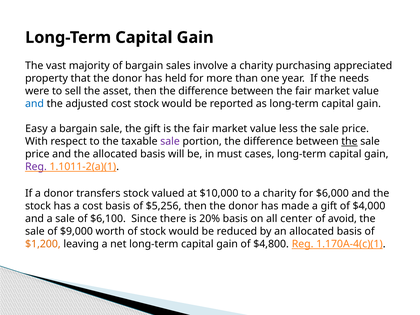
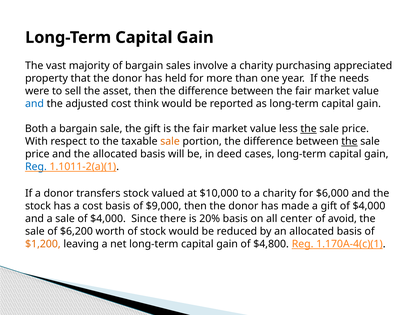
cost stock: stock -> think (146, 104)
Easy: Easy -> Both (37, 129)
the underline: none -> present (309, 129)
sale colour: purple -> orange (170, 141)
must: must -> deed (229, 154)
Reg colour: purple -> blue (36, 167)
$5,256: $5,256 -> $9,000 (164, 206)
sale of $6,100: $6,100 -> $4,000 (108, 219)
$9,000: $9,000 -> $6,200 (76, 231)
